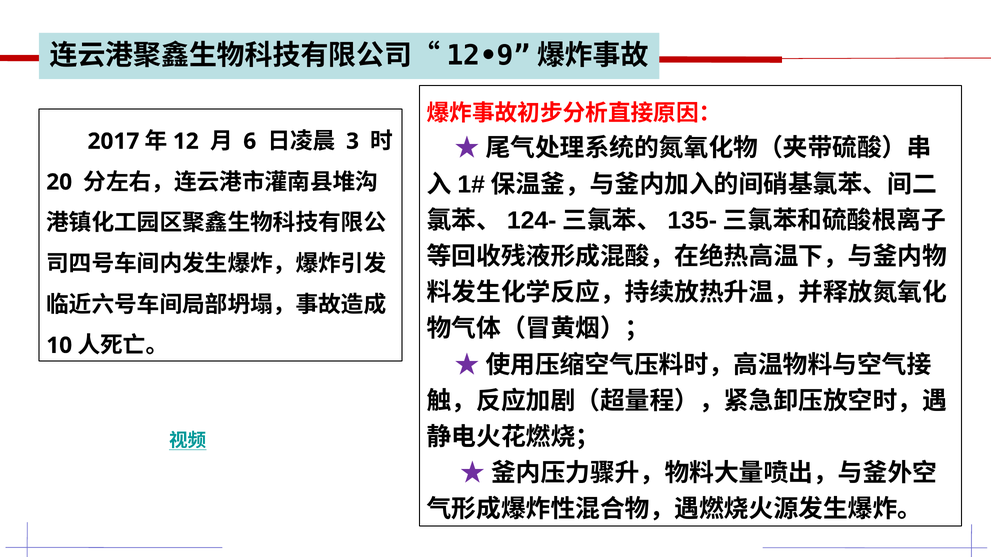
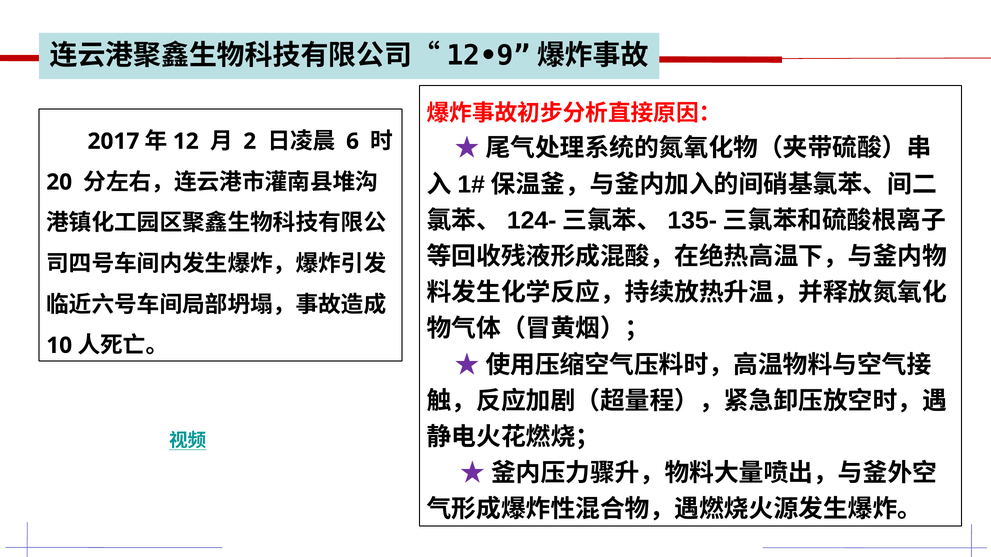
6: 6 -> 2 (250, 141)
3: 3 -> 6 (353, 141)
